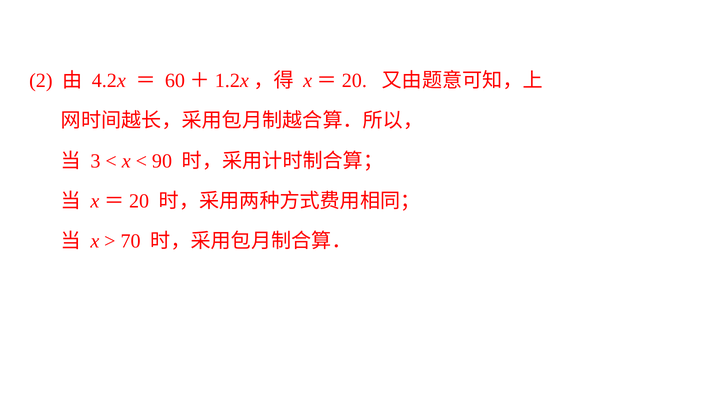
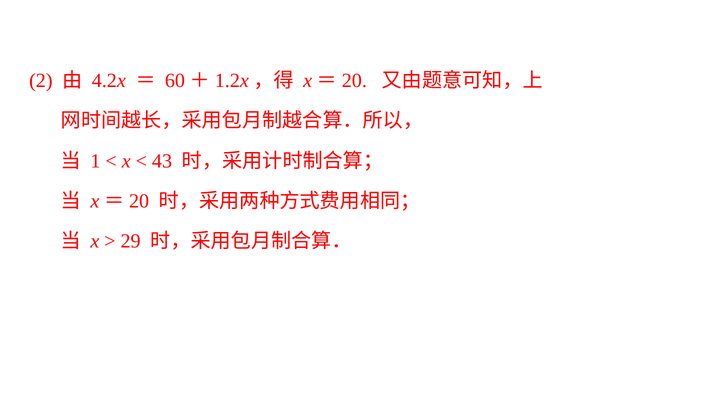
3: 3 -> 1 (95, 161)
90: 90 -> 43 (162, 161)
70: 70 -> 29 (131, 241)
